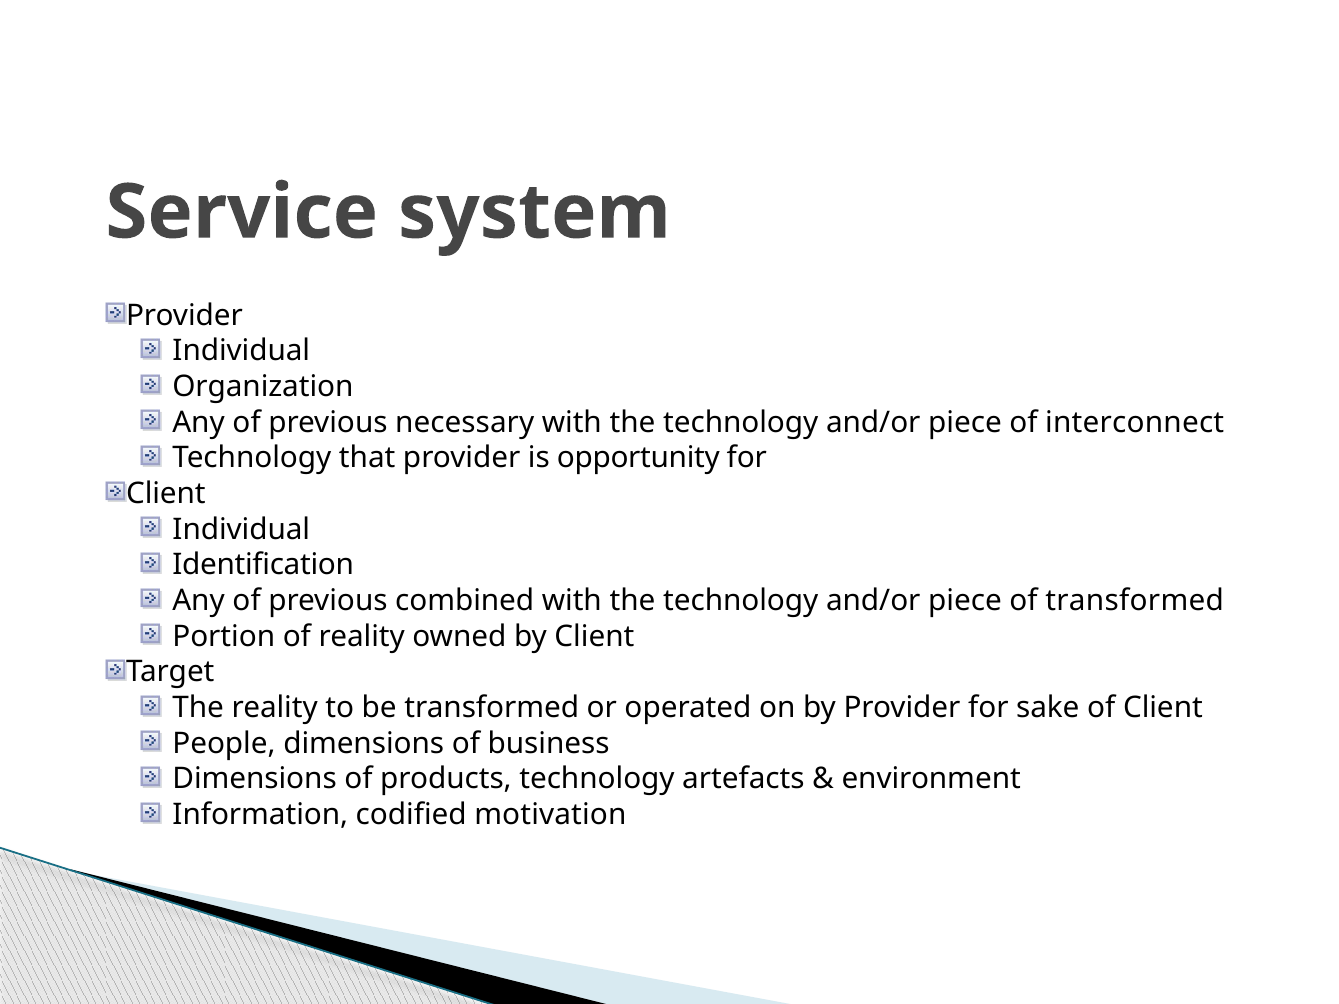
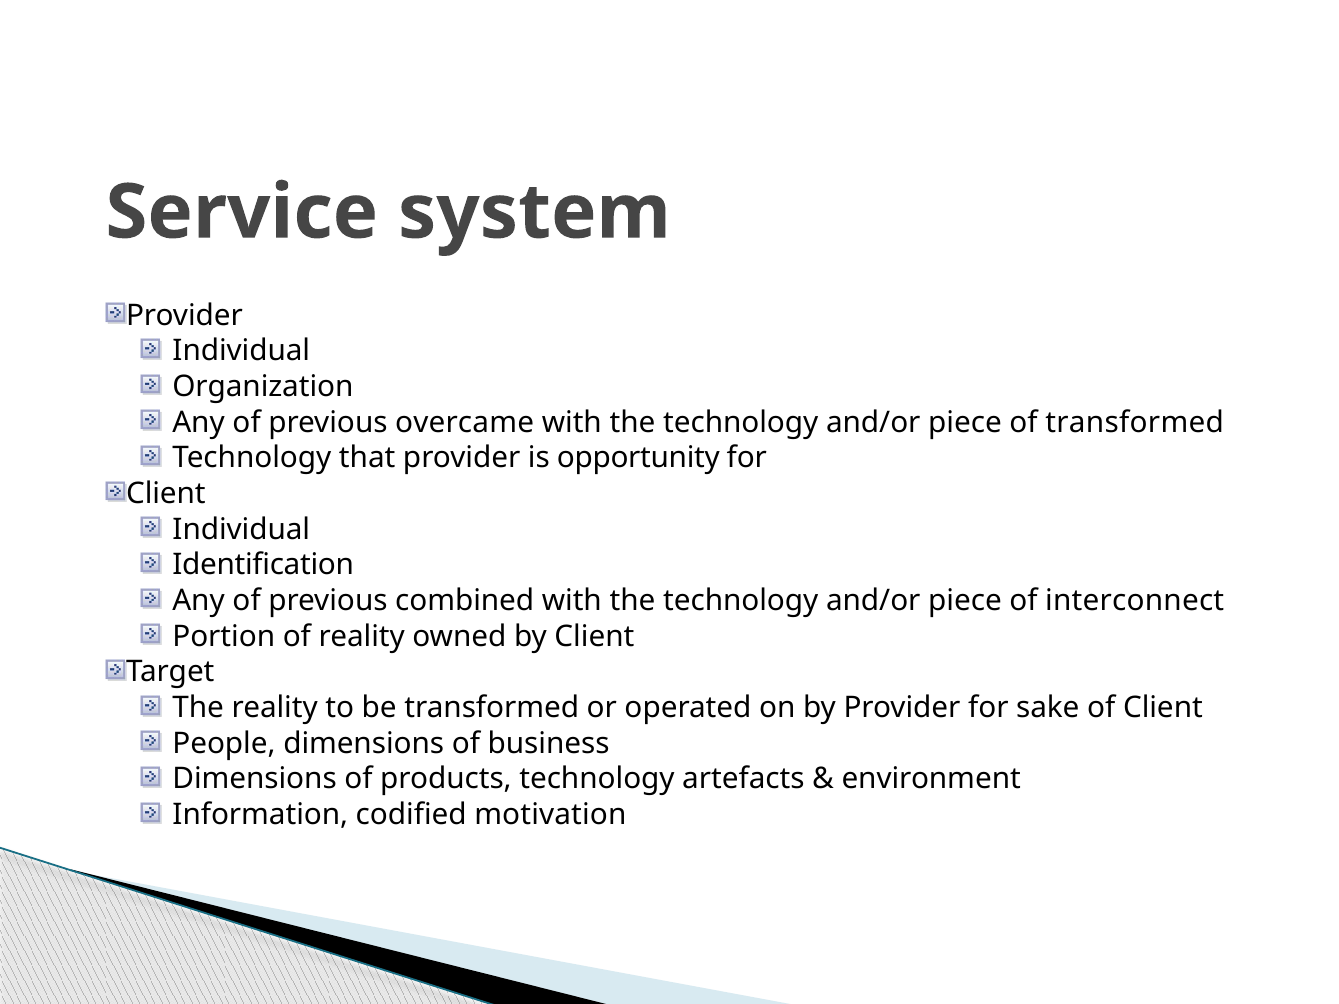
necessary: necessary -> overcame (465, 422)
of interconnect: interconnect -> transformed (1135, 422)
of transformed: transformed -> interconnect (1135, 601)
